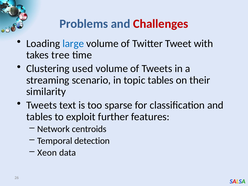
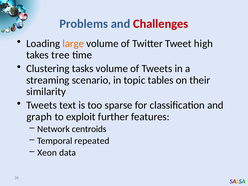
large colour: blue -> orange (73, 44)
with: with -> high (203, 44)
used: used -> tasks (83, 69)
tables: tables -> graph (39, 117)
detection: detection -> repeated (92, 141)
